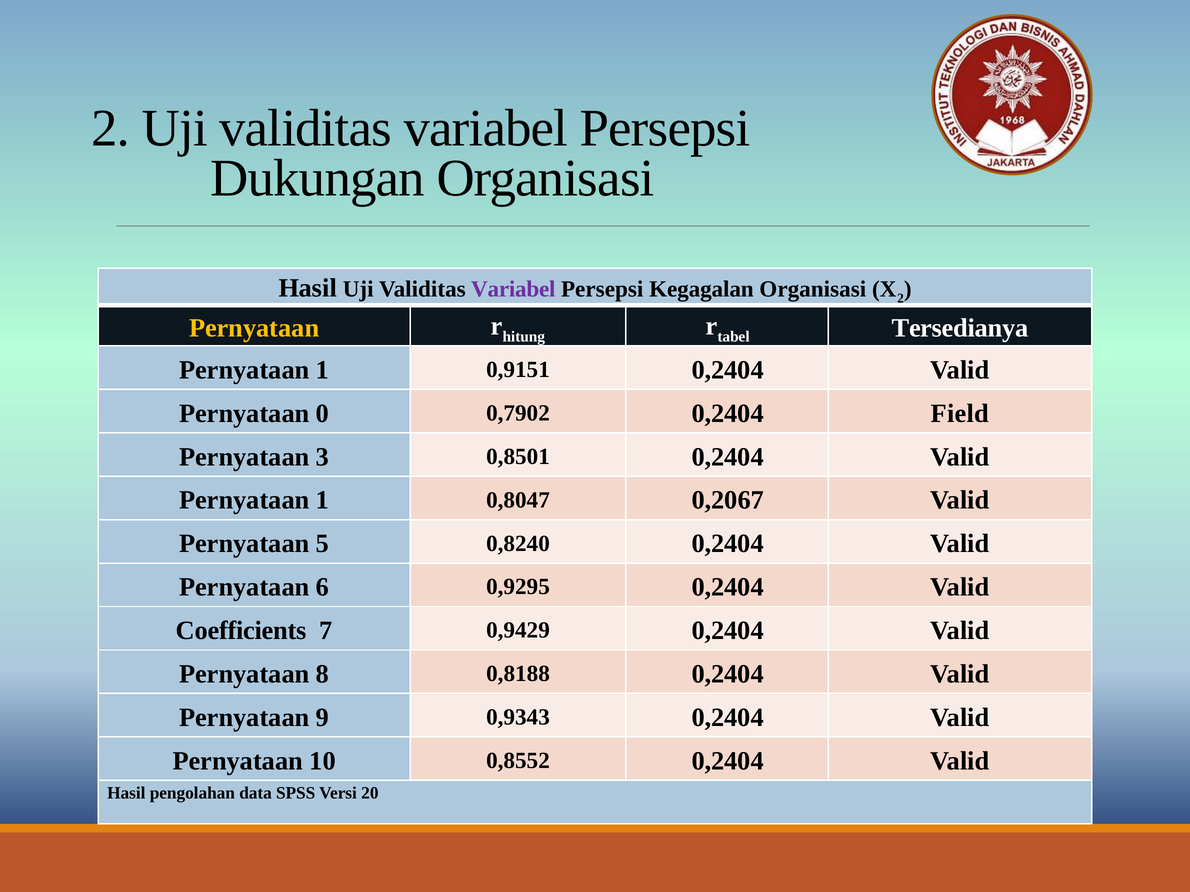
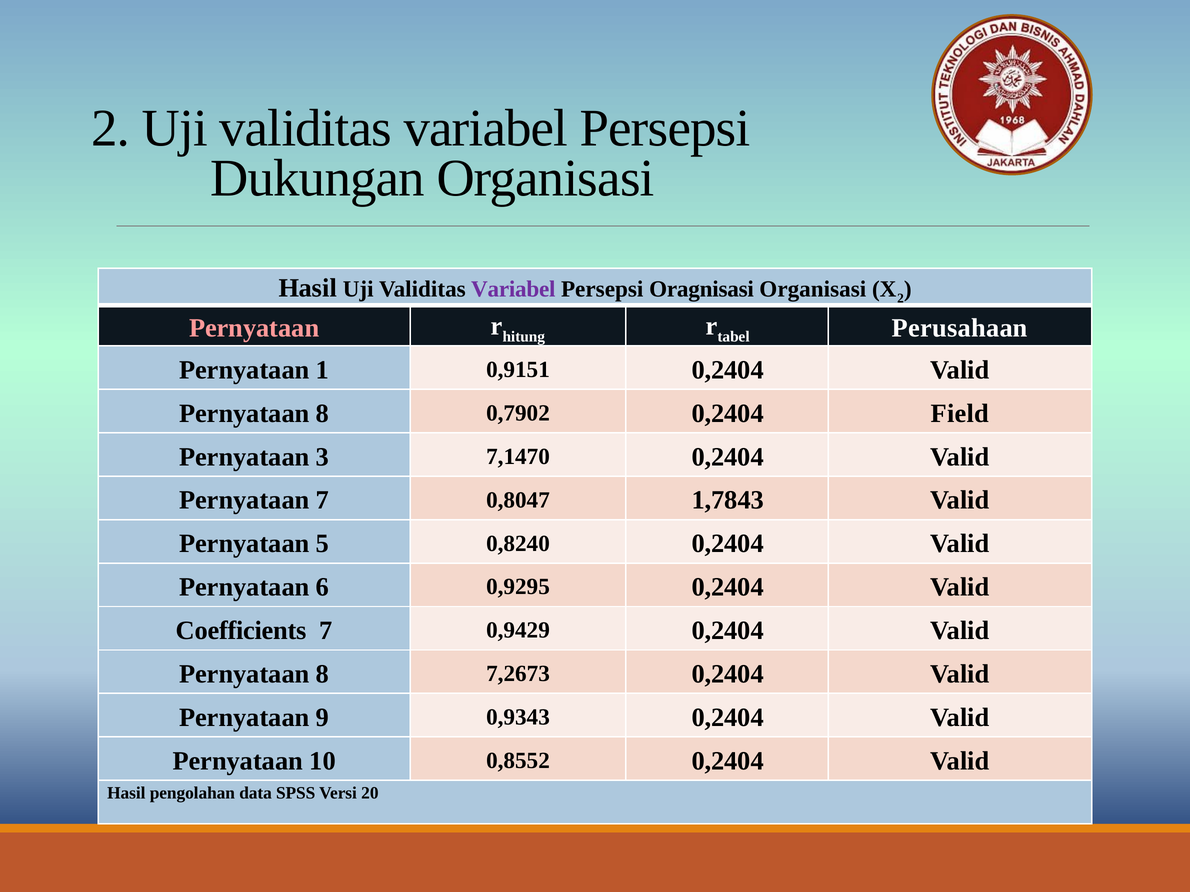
Kegagalan: Kegagalan -> Oragnisasi (702, 289)
Pernyataan colour: yellow -> pink (254, 328)
Tersedianya: Tersedianya -> Perusahaan (960, 328)
0: 0 -> 8 (322, 414)
0,8501: 0,8501 -> 7,1470 (518, 457)
1: 1 -> 7 (322, 501)
0,2067: 0,2067 -> 1,7843 (728, 501)
0,8188: 0,8188 -> 7,2673 (518, 674)
